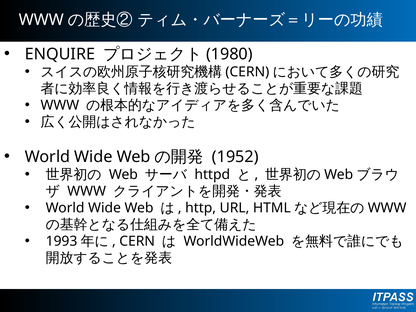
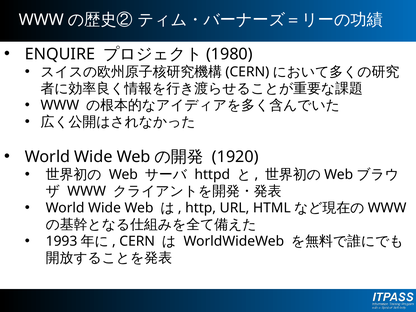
1952: 1952 -> 1920 (235, 157)
